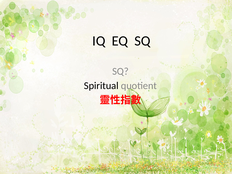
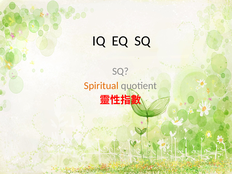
Spiritual colour: black -> orange (101, 86)
